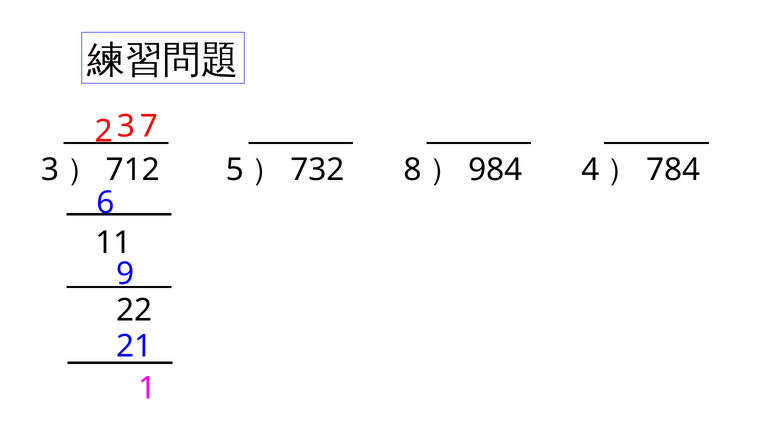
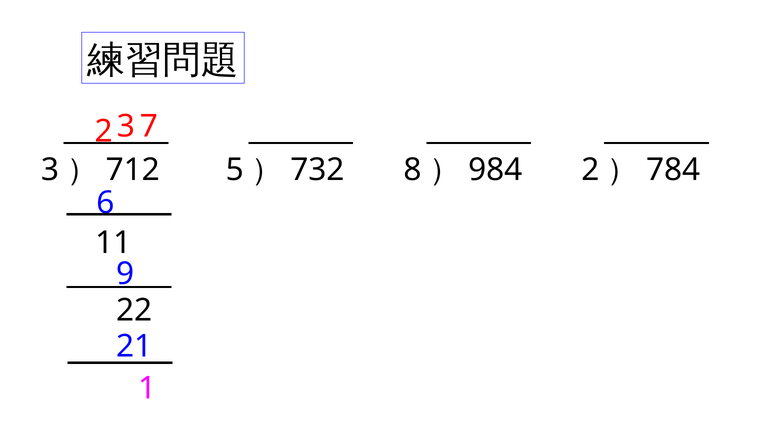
4: 4 -> 2 (590, 170)
